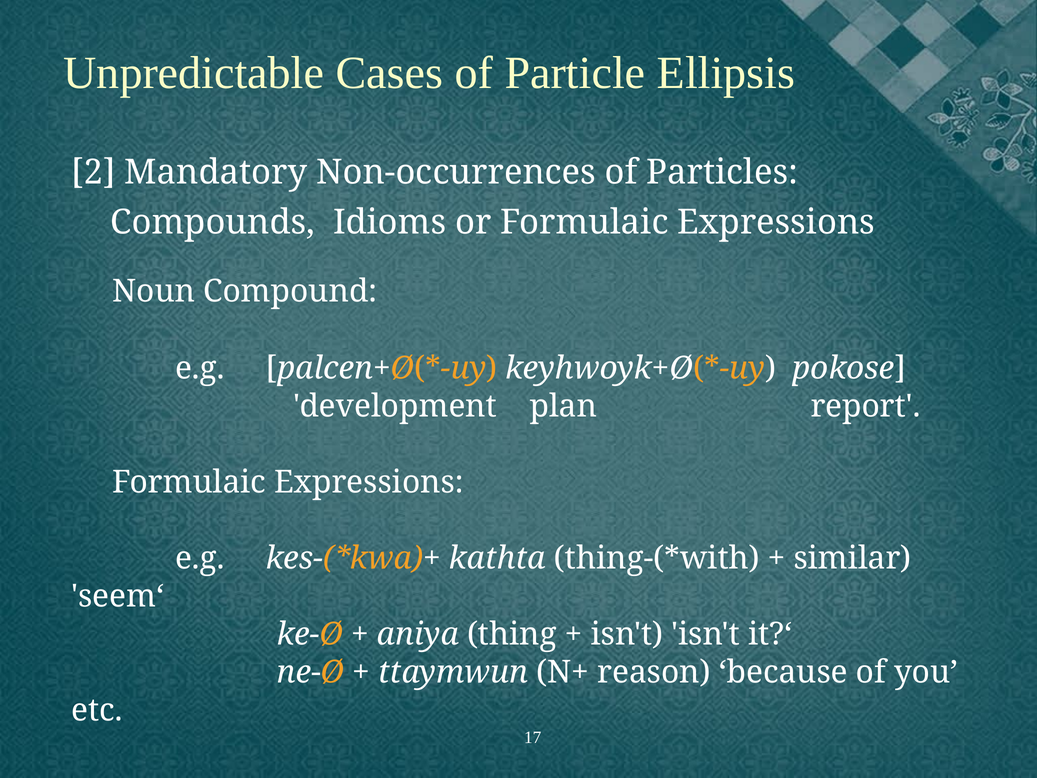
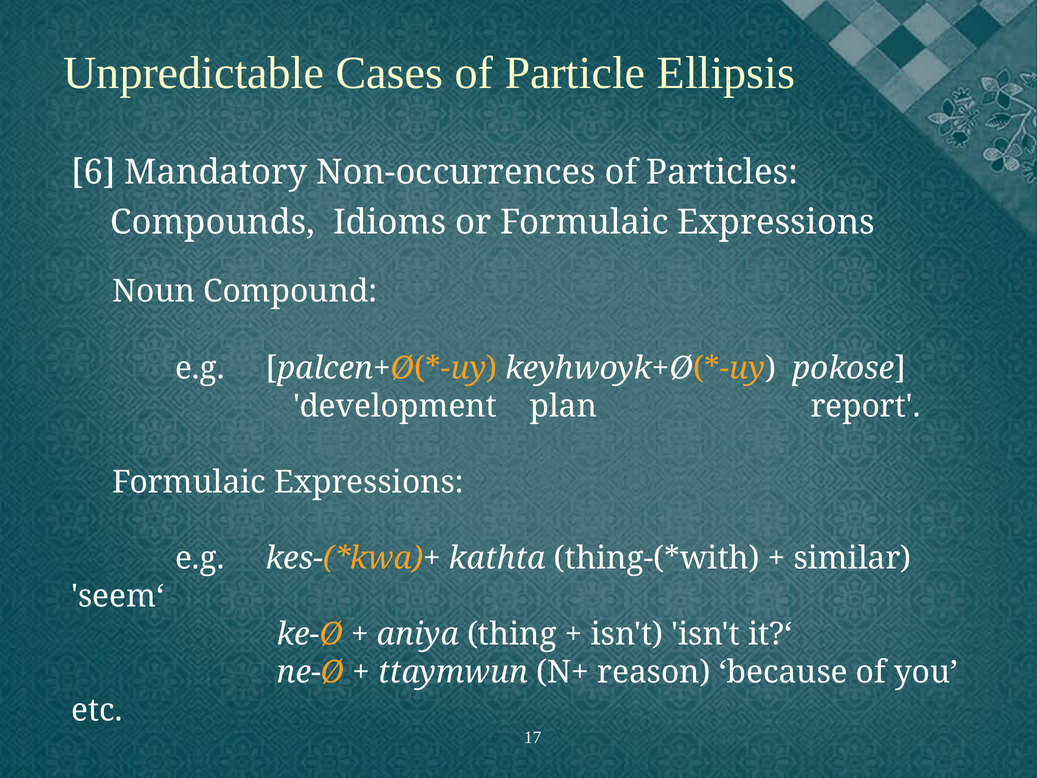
2: 2 -> 6 (93, 172)
